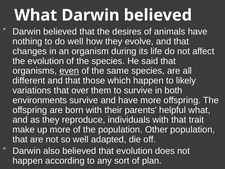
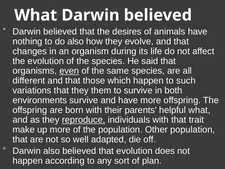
do well: well -> also (76, 41)
likely: likely -> such (186, 80)
that over: over -> they (80, 90)
reproduce underline: none -> present (84, 120)
